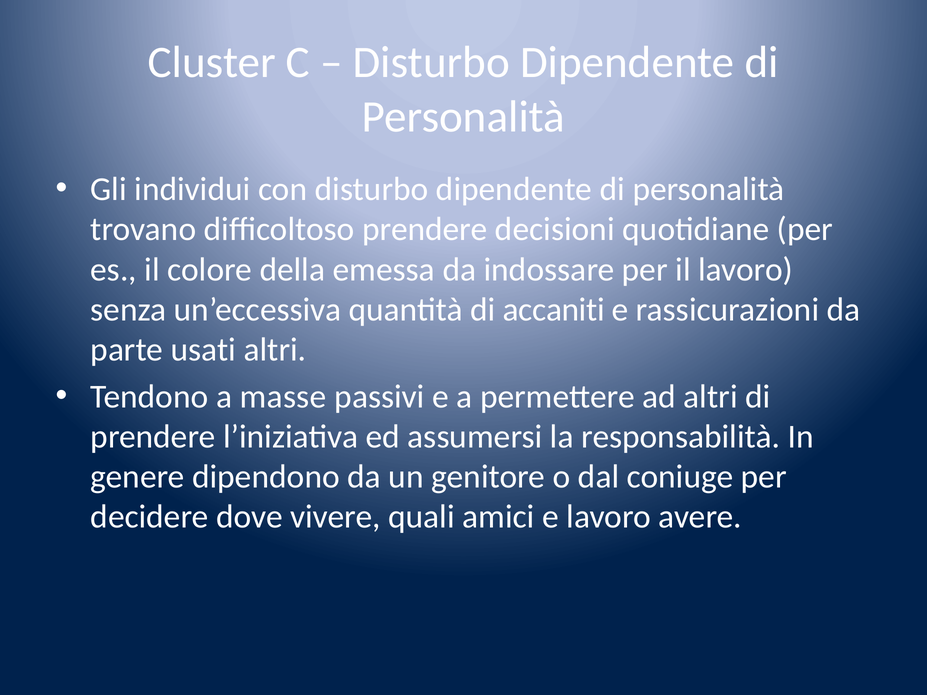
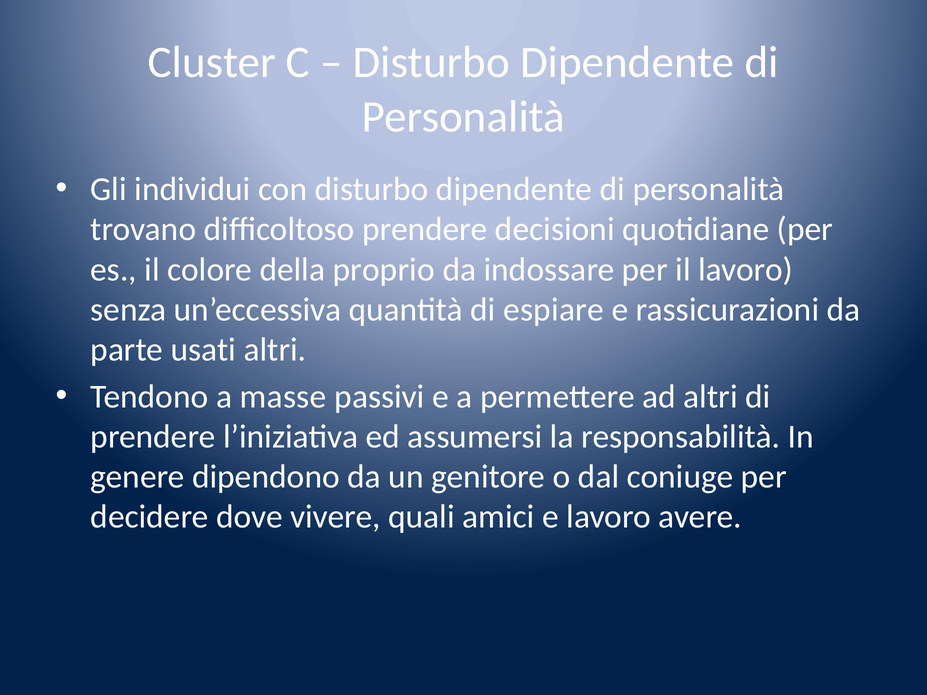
emessa: emessa -> proprio (384, 270)
accaniti: accaniti -> espiare (553, 310)
